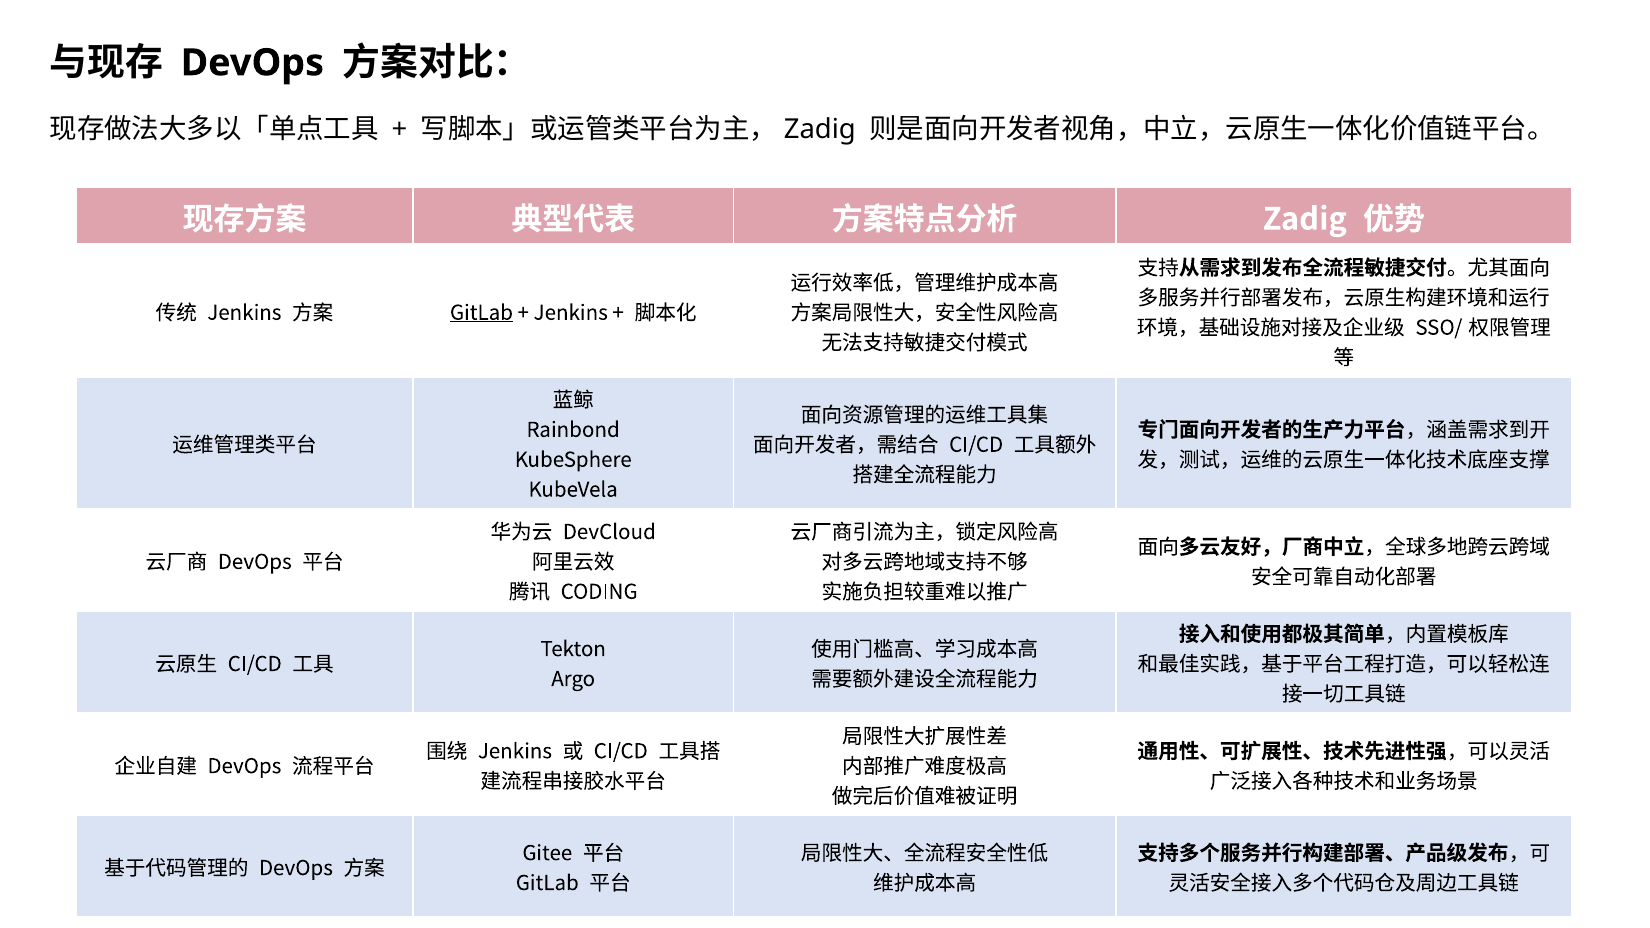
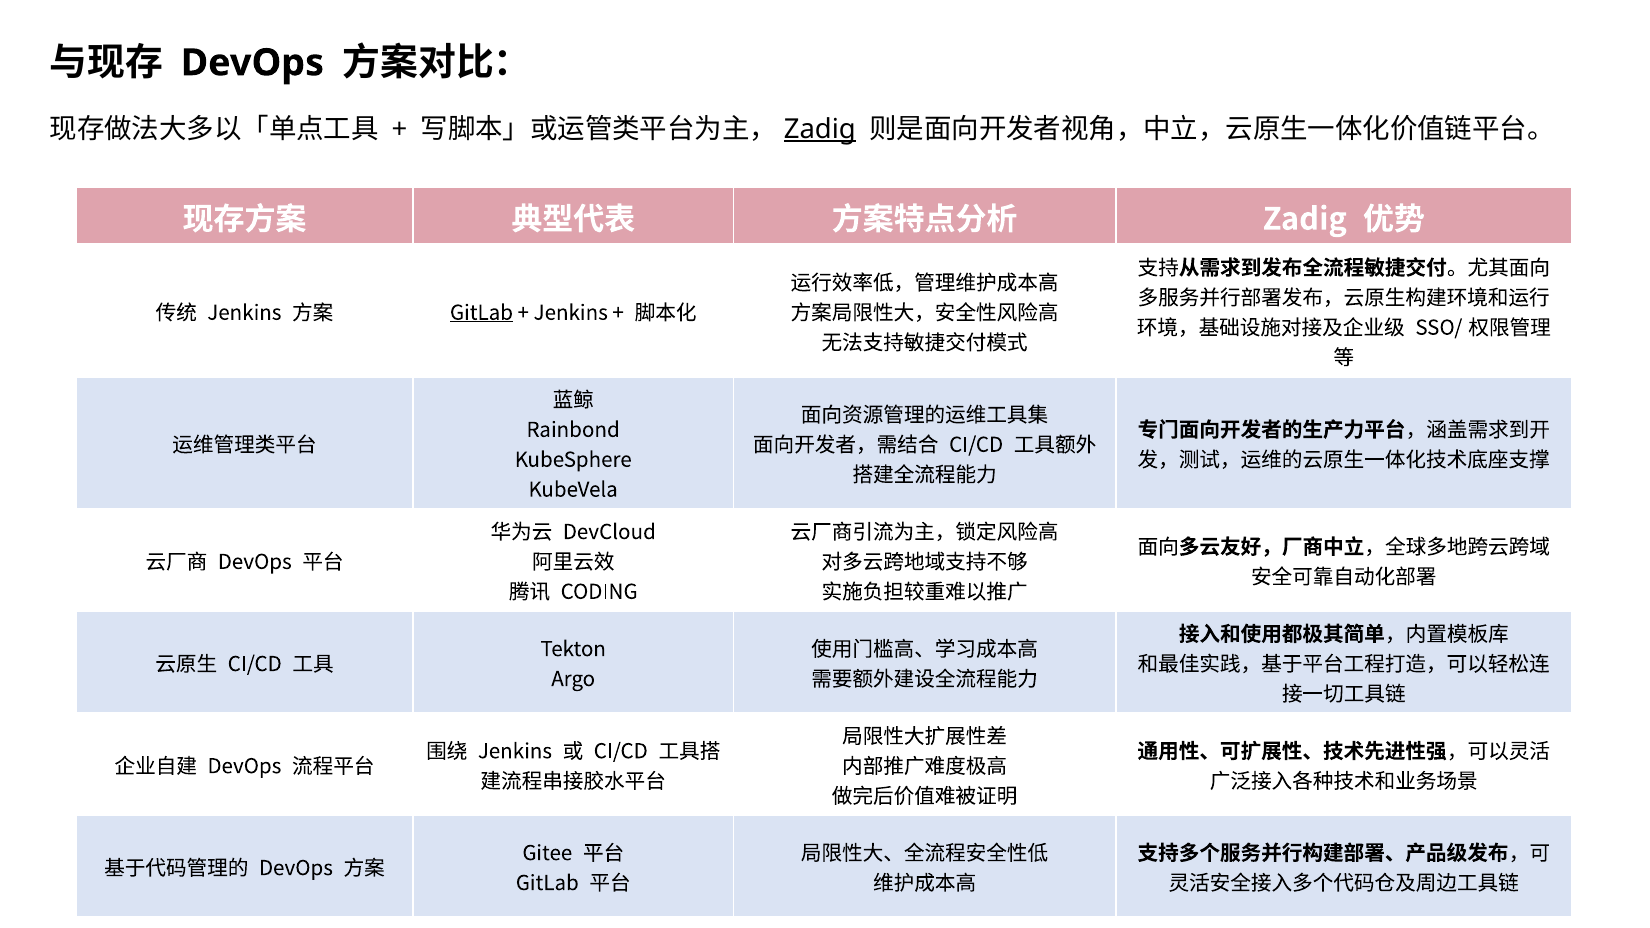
Zadig underline: none -> present (820, 129)
